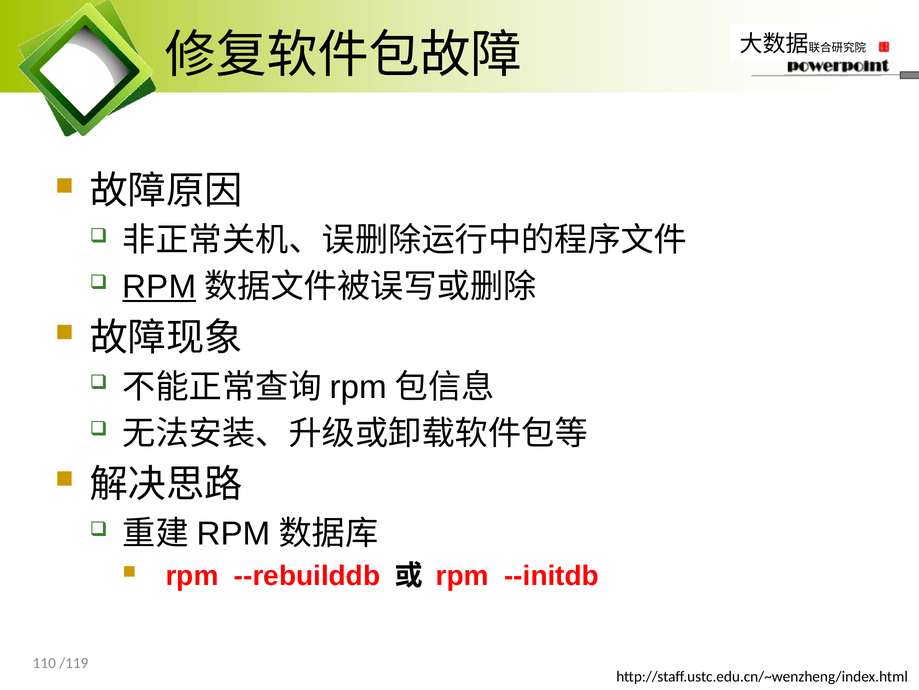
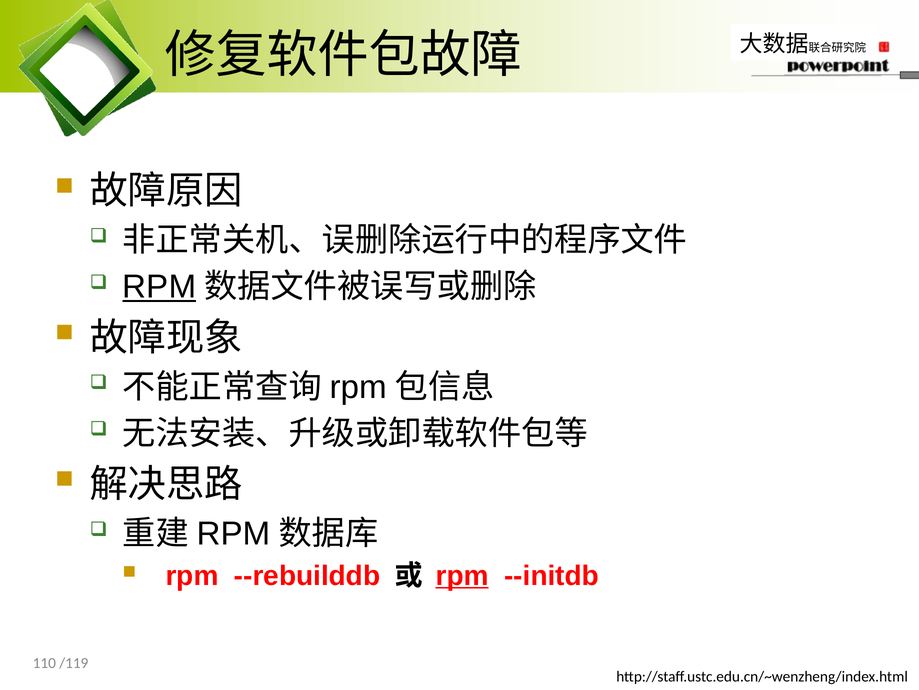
rpm underline: none -> present (462, 575)
